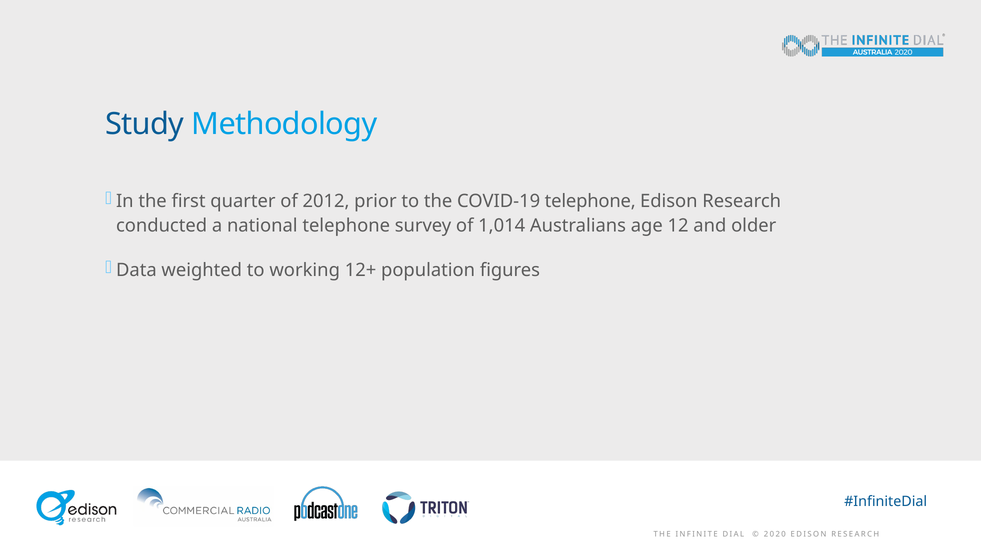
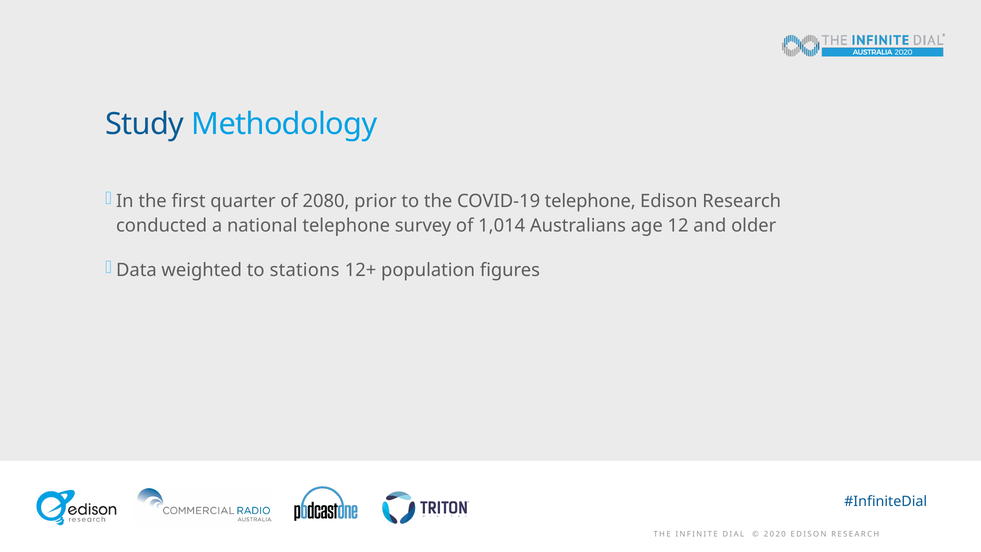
2012: 2012 -> 2080 (326, 201)
working: working -> stations (305, 270)
